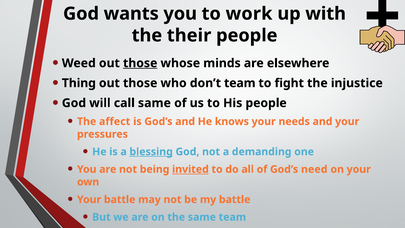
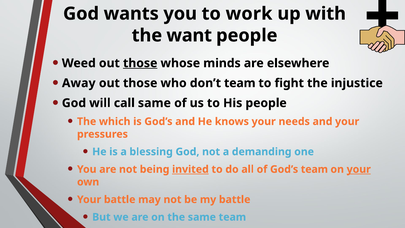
their: their -> want (189, 35)
Thing: Thing -> Away (79, 83)
affect: affect -> which (115, 121)
blessing underline: present -> none (151, 152)
God’s need: need -> team (314, 169)
your underline: none -> present (359, 169)
